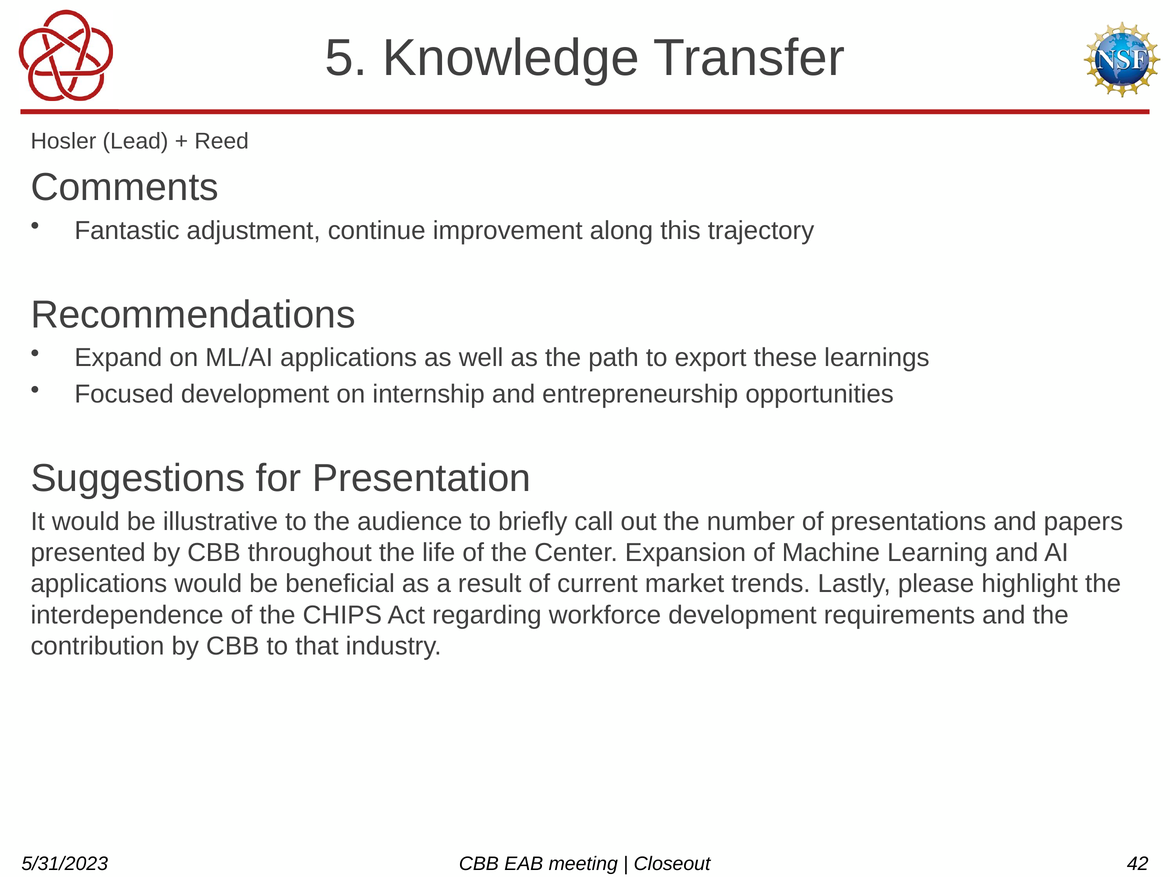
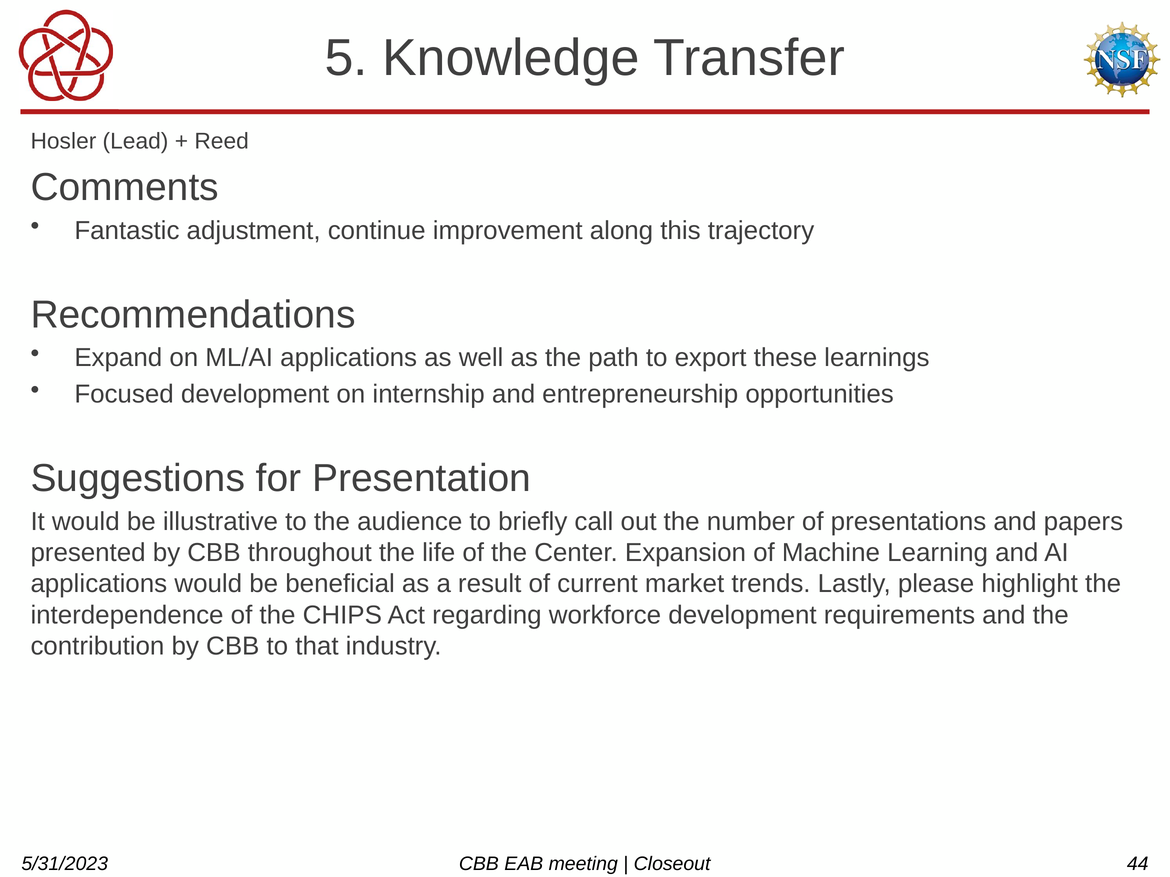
42: 42 -> 44 (1138, 864)
